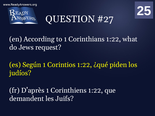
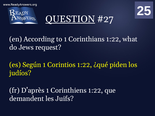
QUESTION underline: none -> present (70, 19)
